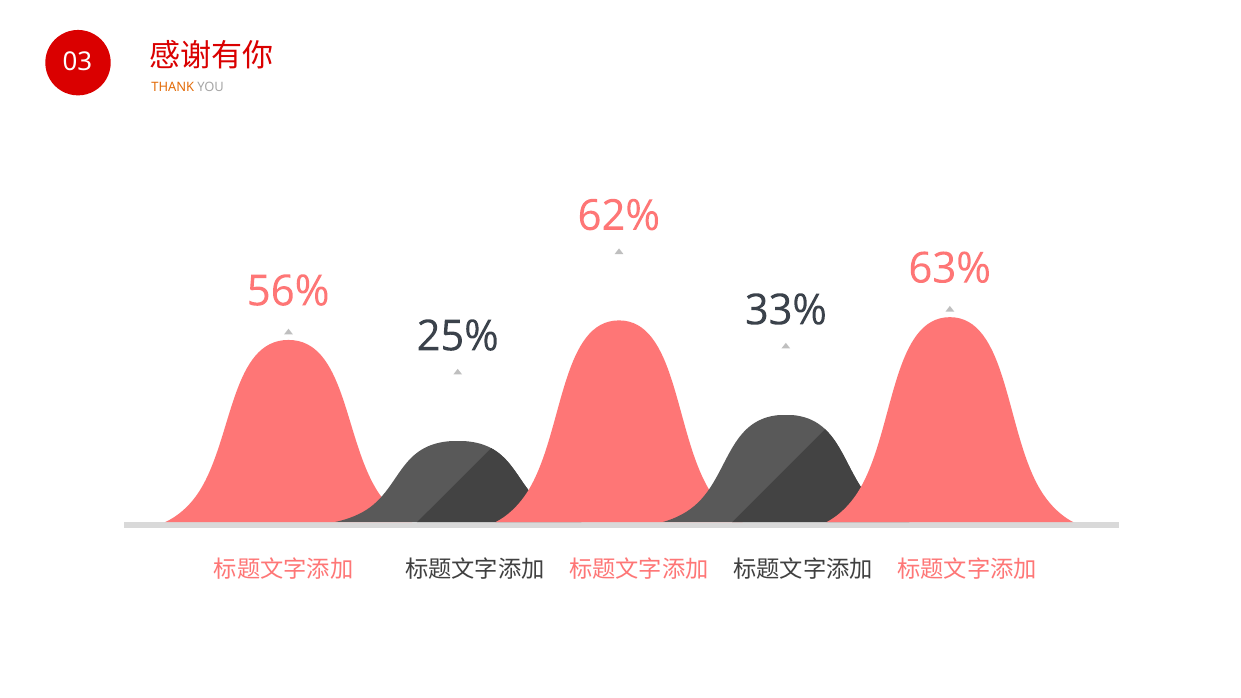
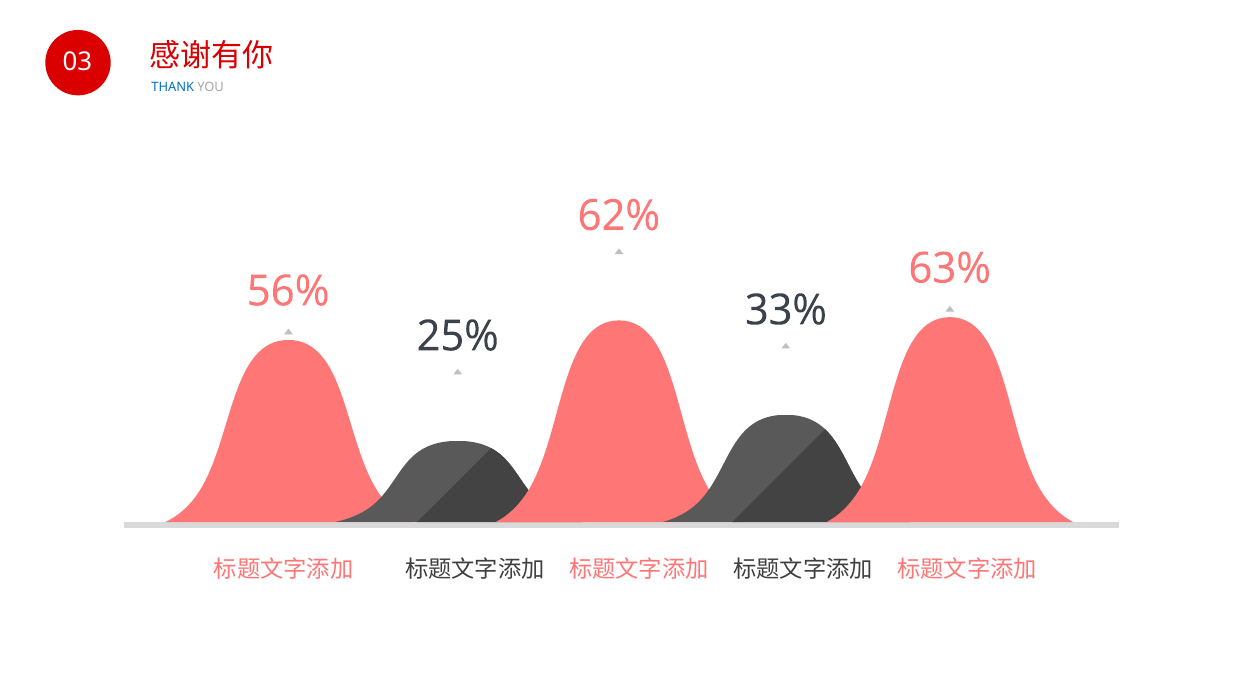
THANK colour: orange -> blue (173, 87)
